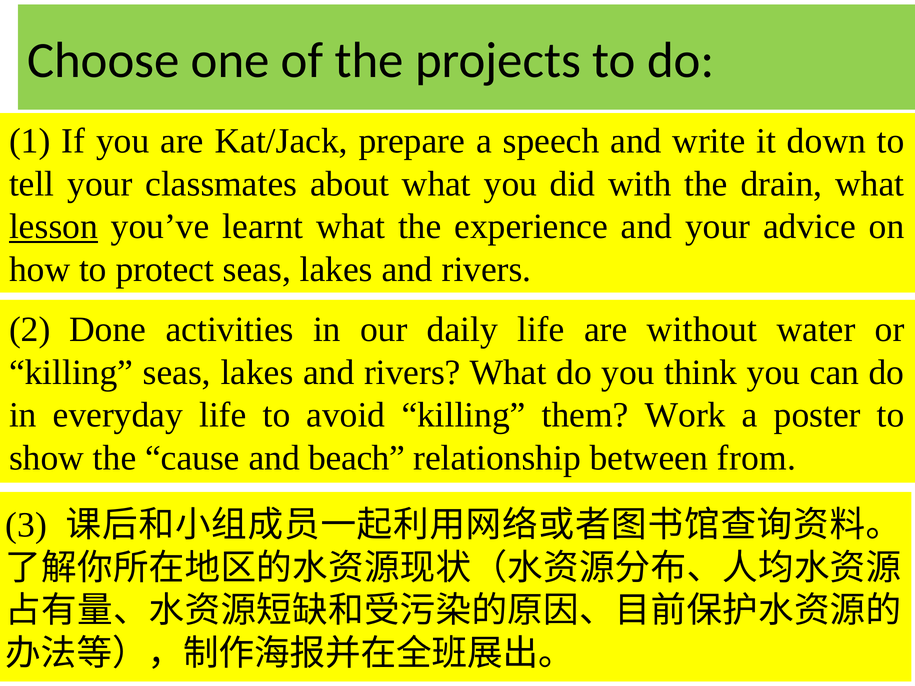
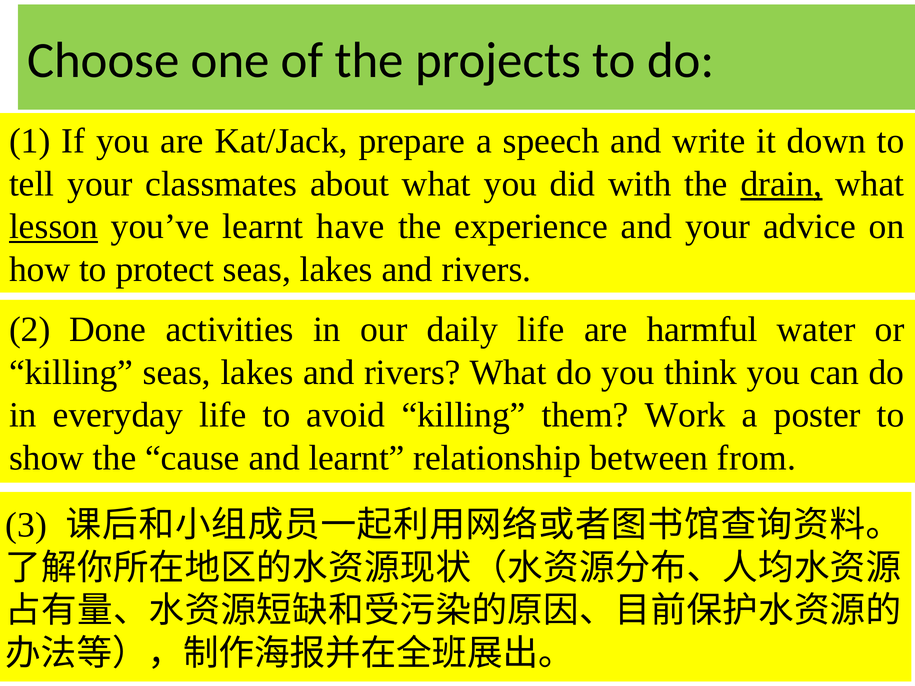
drain underline: none -> present (781, 184)
learnt what: what -> have (350, 227)
without: without -> harmful (702, 330)
and beach: beach -> learnt (357, 458)
